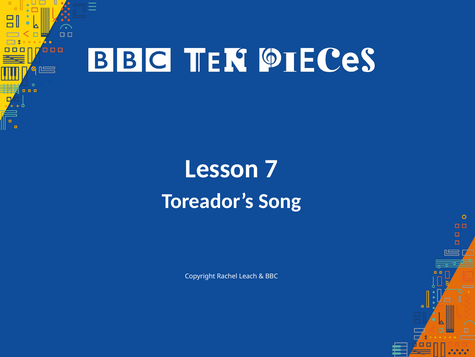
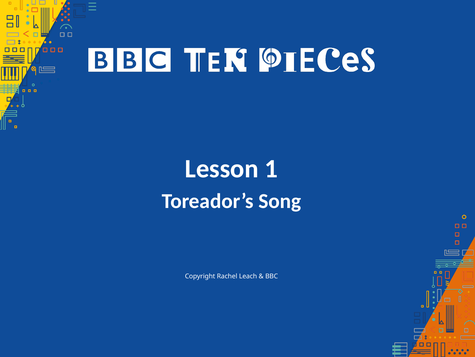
7: 7 -> 1 (271, 169)
